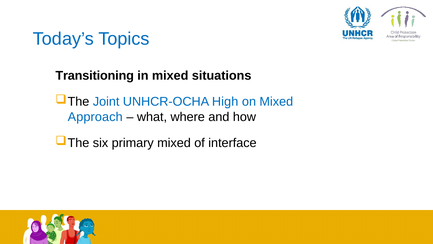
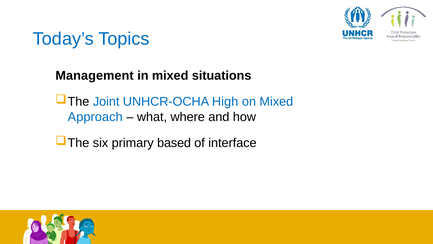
Transitioning: Transitioning -> Management (95, 76)
primary mixed: mixed -> based (174, 143)
